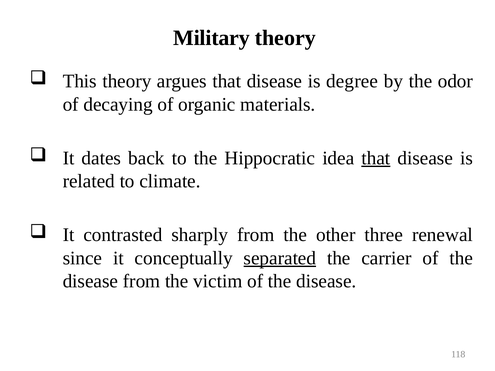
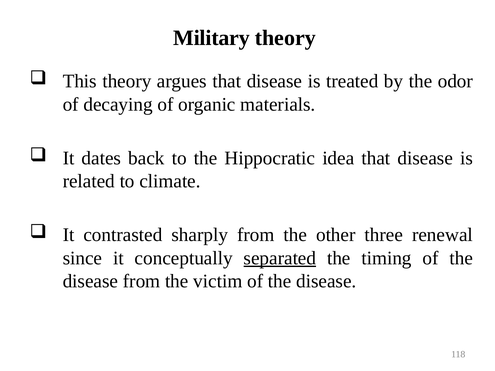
degree: degree -> treated (352, 81)
that underline: present -> none (376, 158)
carrier: carrier -> timing (387, 258)
